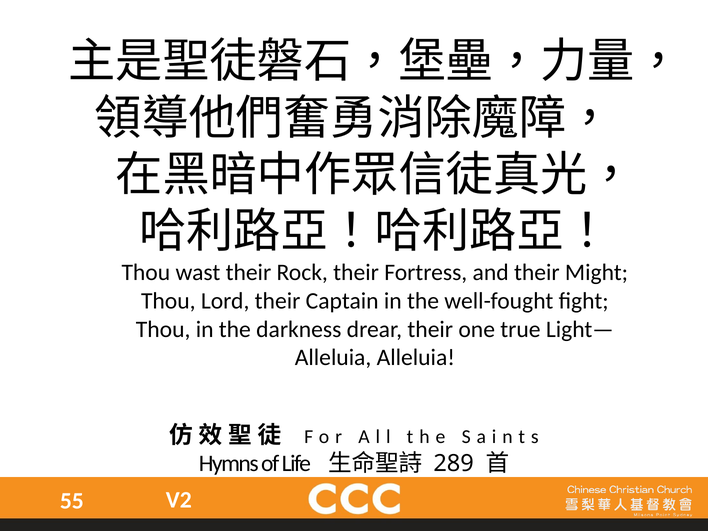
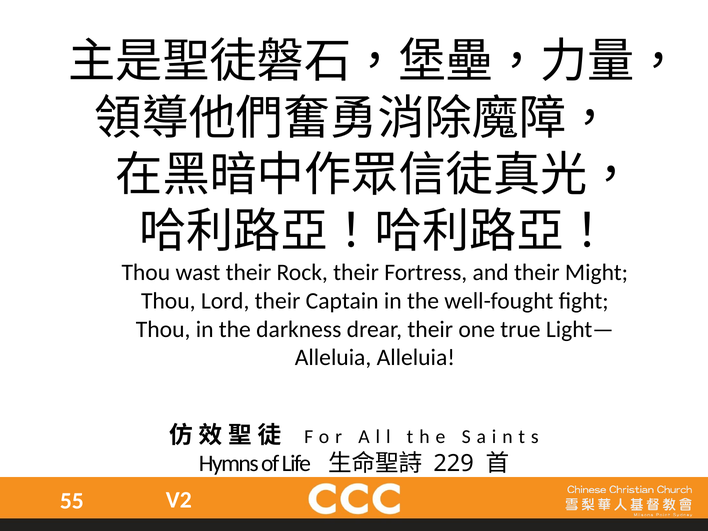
289: 289 -> 229 (454, 464)
